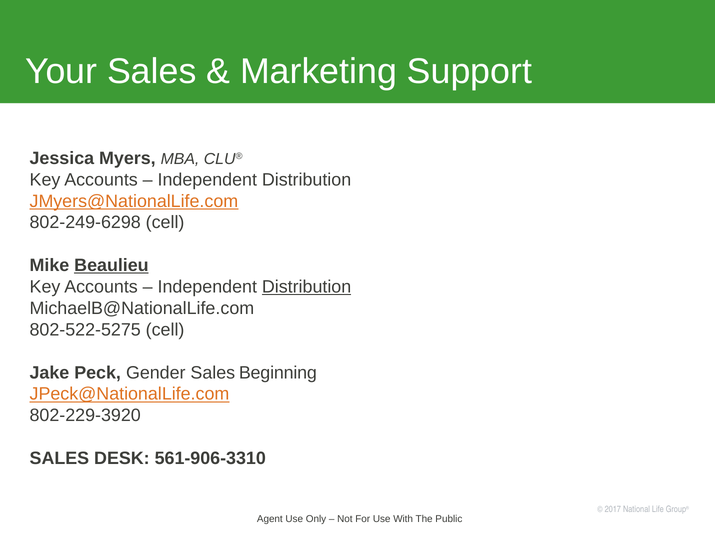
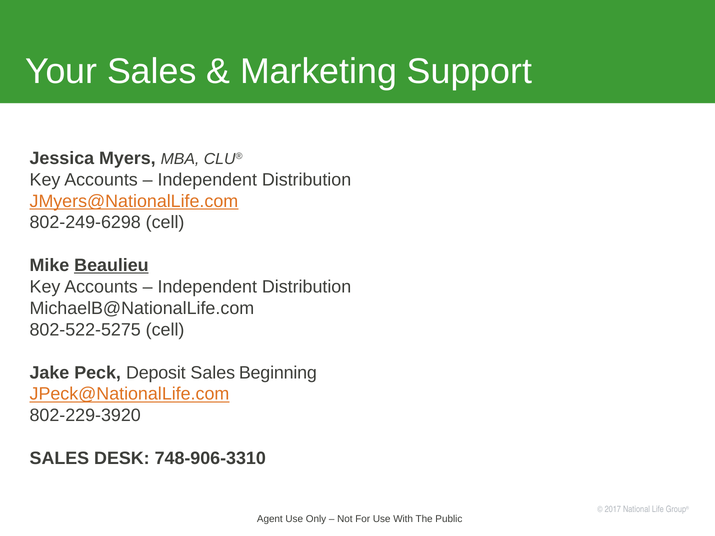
Distribution underline: present -> none (307, 287)
Gender: Gender -> Deposit (156, 373)
561-906-3310: 561-906-3310 -> 748-906-3310 (210, 459)
